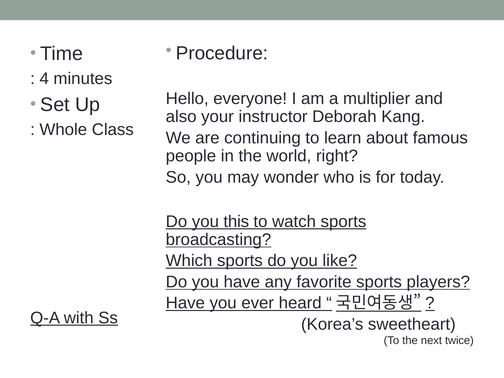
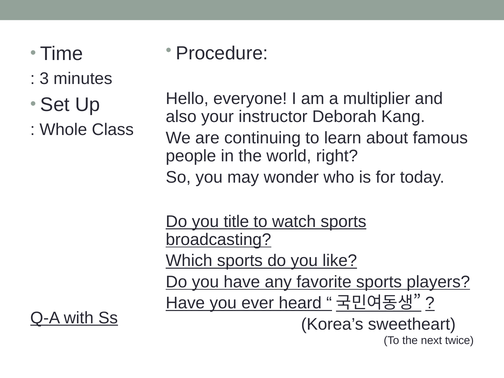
4: 4 -> 3 (44, 79)
this: this -> title (236, 221)
